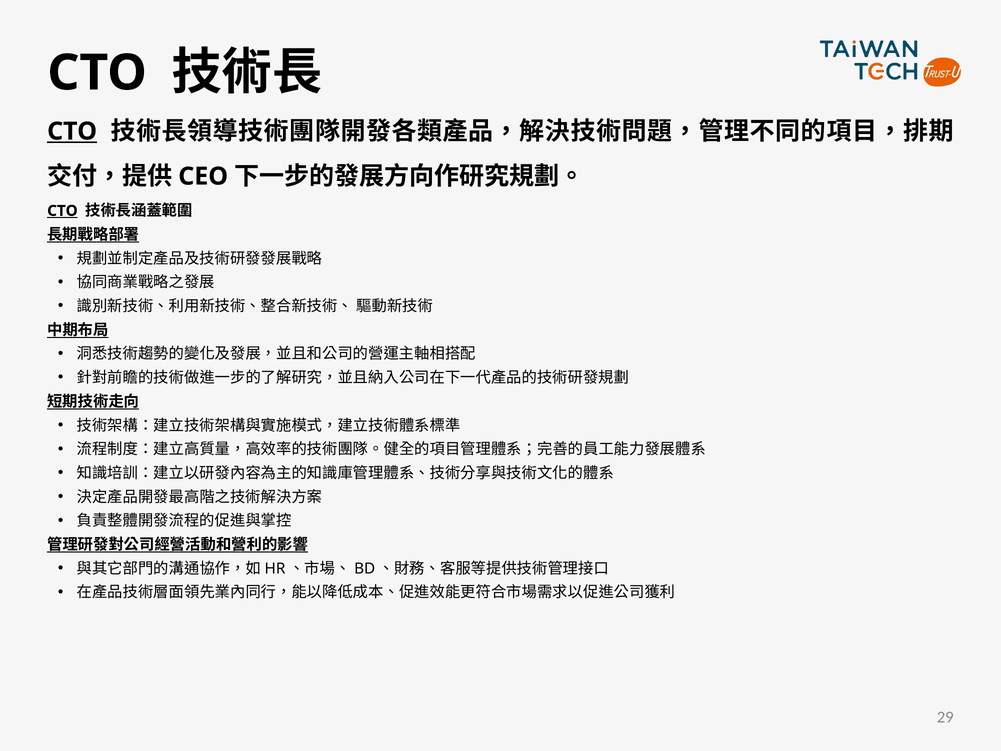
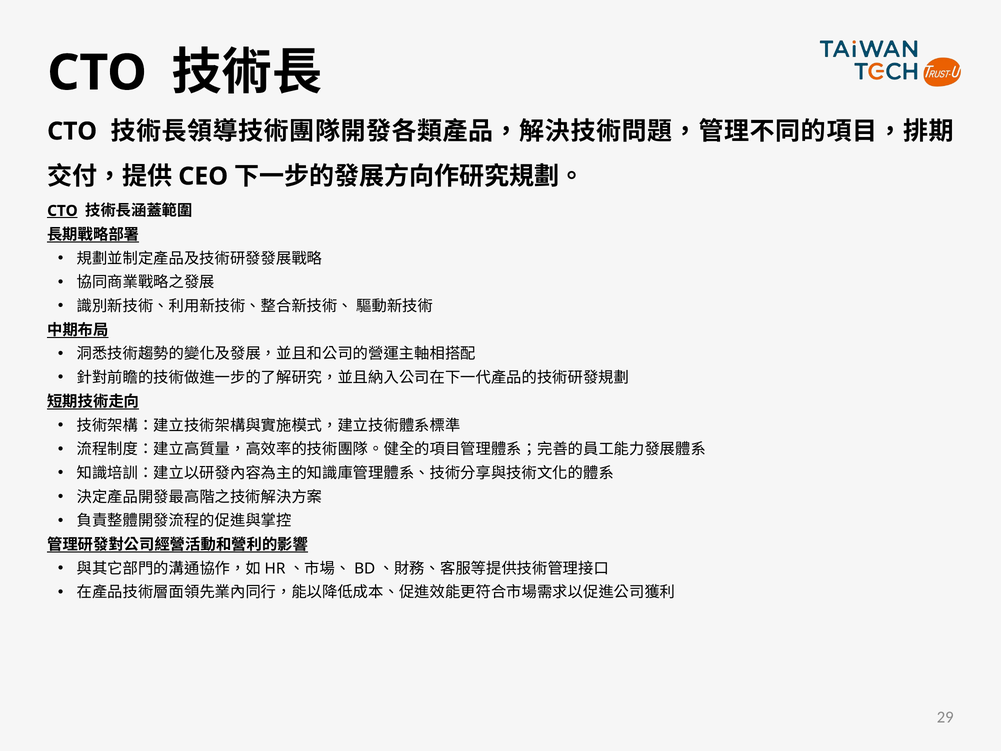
CTO underline: present -> none (72, 131)
